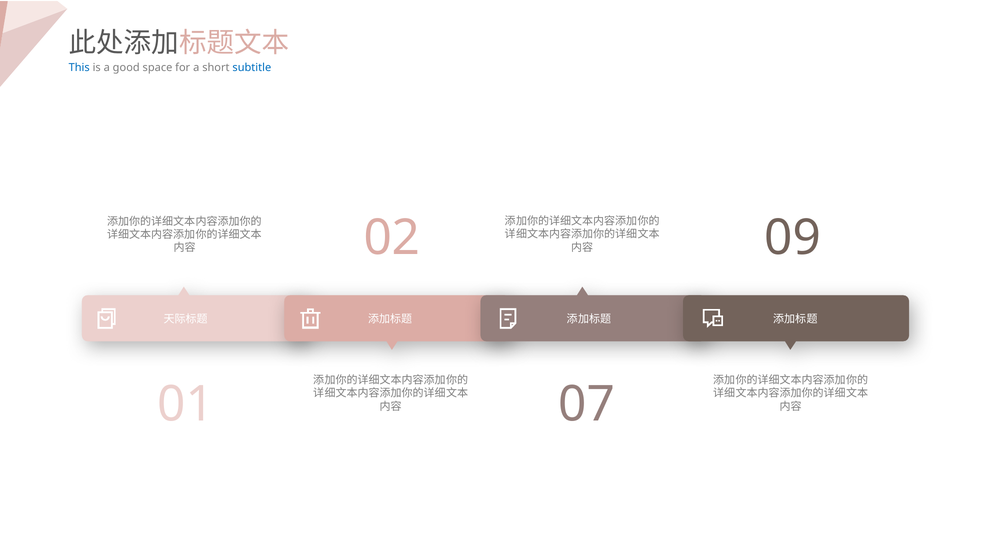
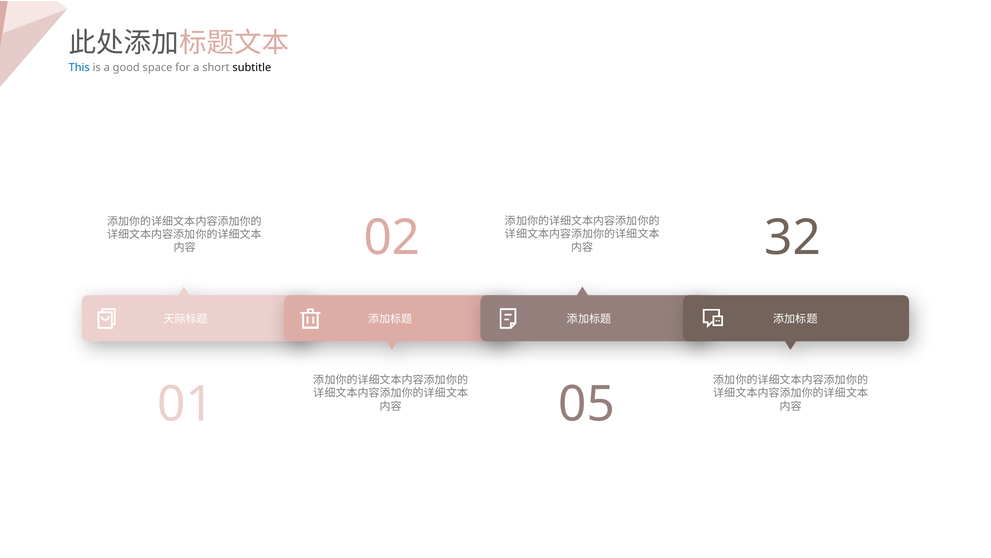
subtitle colour: blue -> black (252, 67)
09: 09 -> 32 (793, 238)
07: 07 -> 05 (587, 404)
